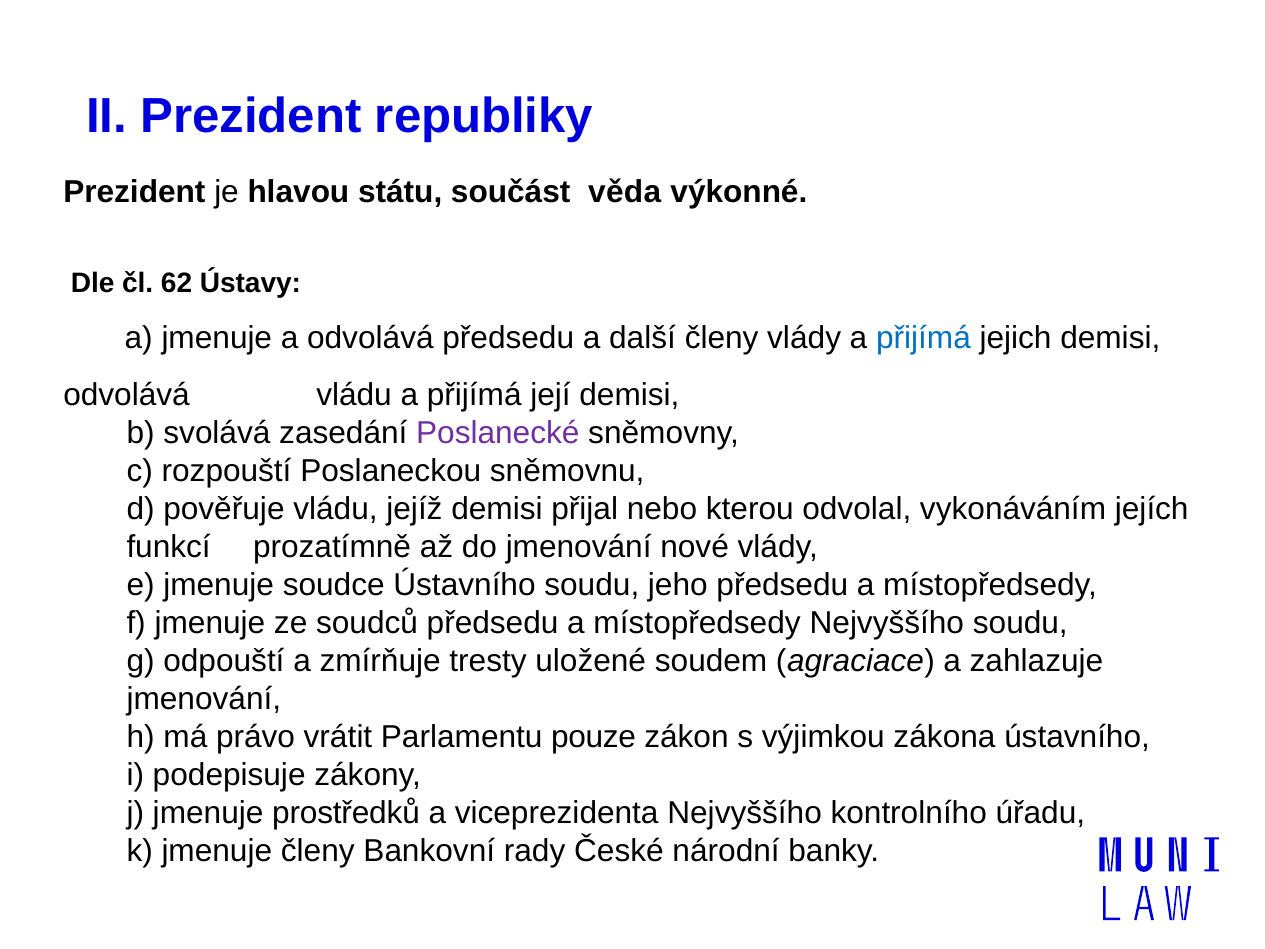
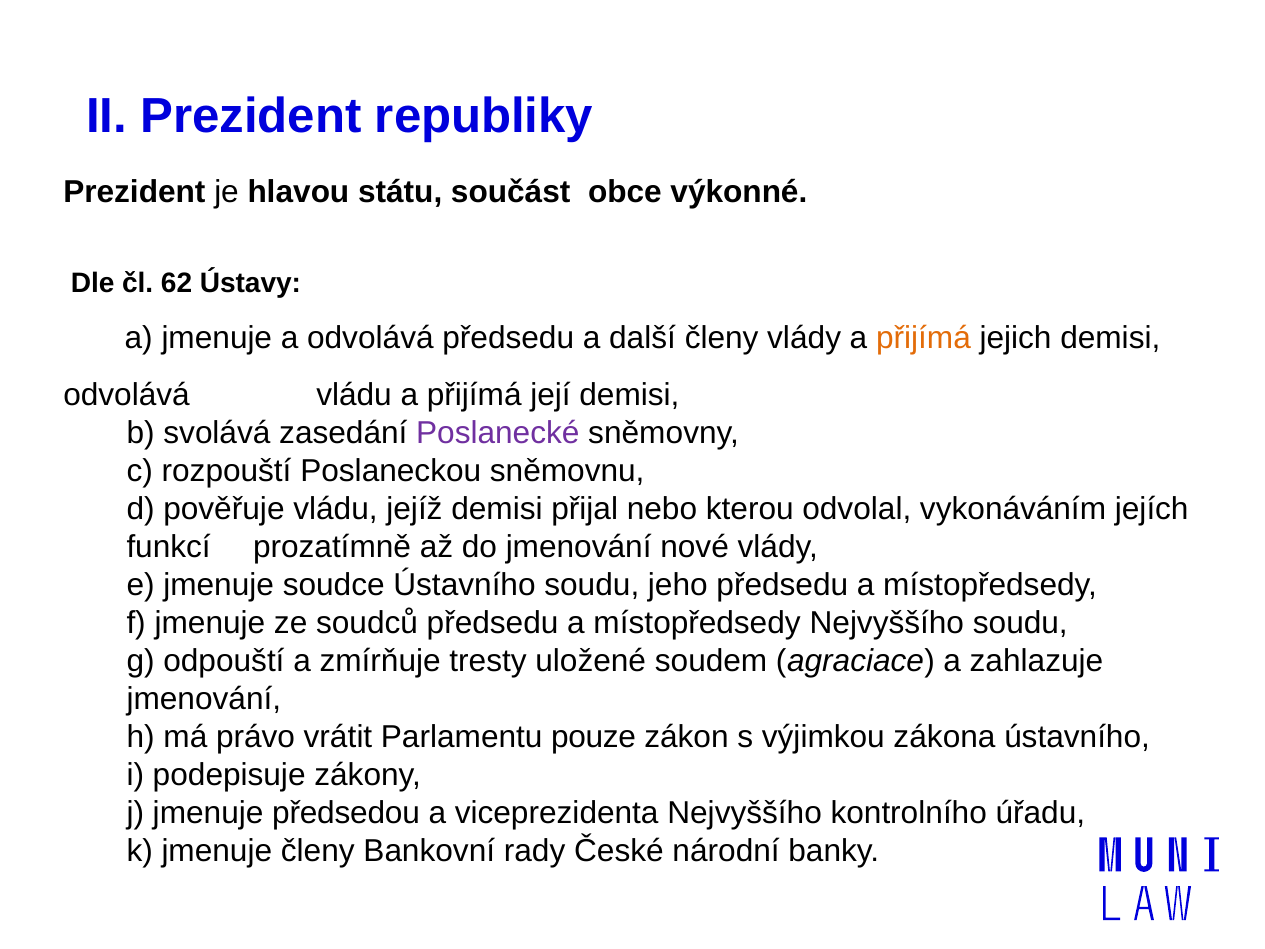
věda: věda -> obce (625, 192)
přijímá colour: blue -> orange (923, 338)
prostředků: prostředků -> předsedou (346, 813)
